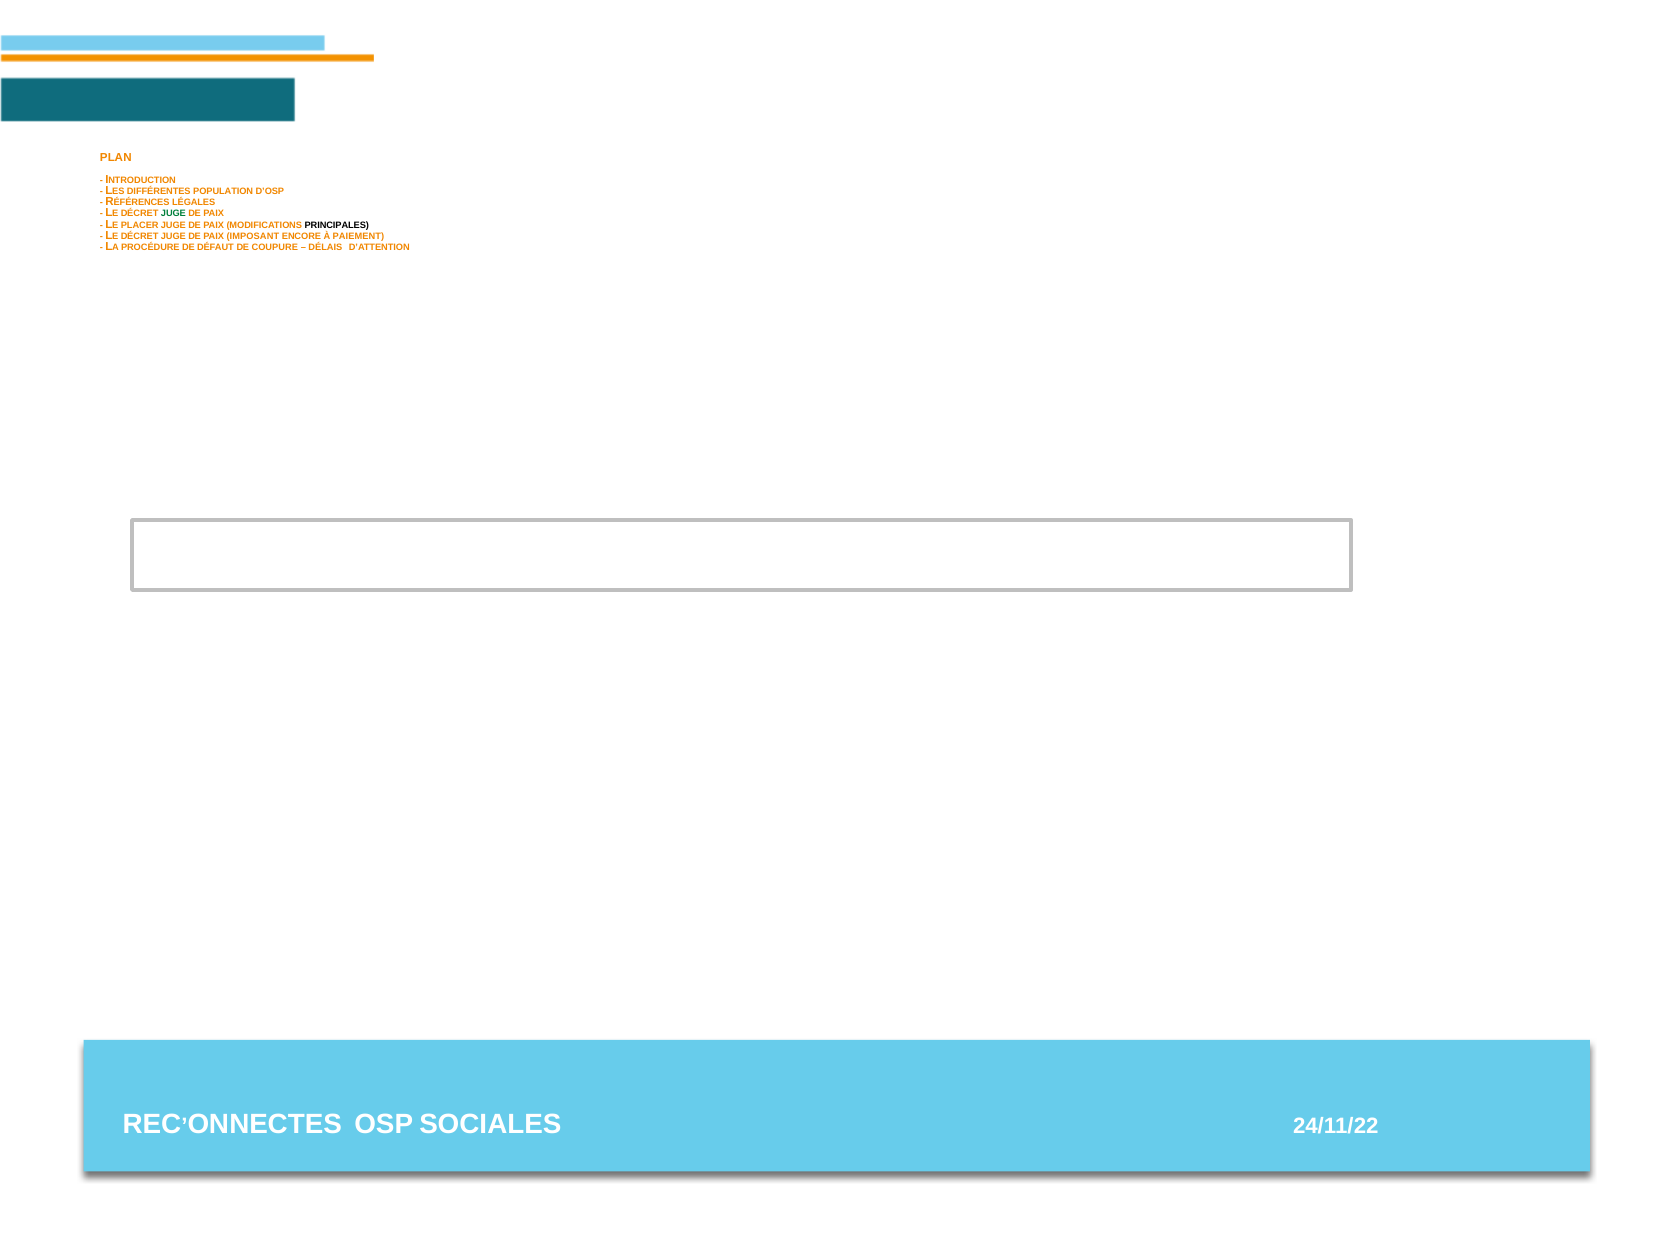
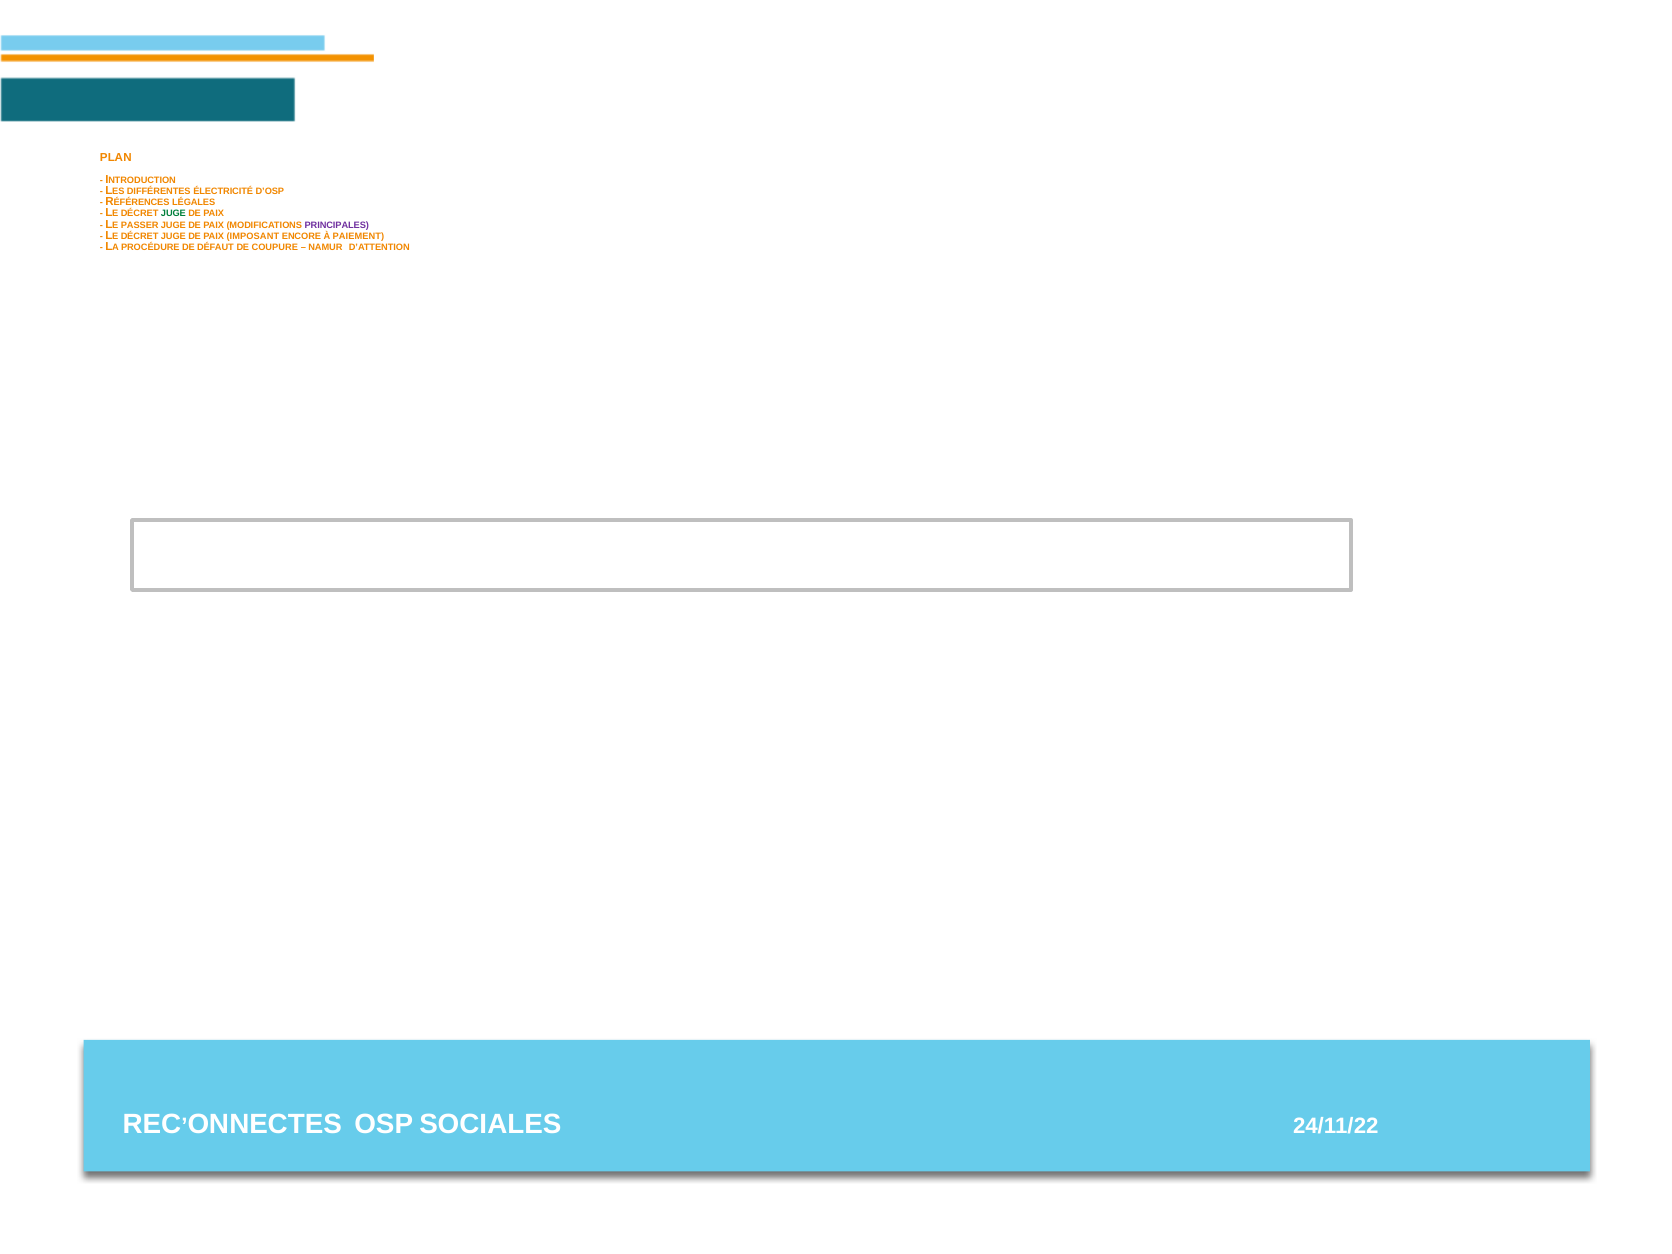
POPULATION: POPULATION -> ÉLECTRICITÉ (223, 192)
PLACER: PLACER -> PASSER (140, 225)
PRINCIPALES colour: black -> purple (337, 225)
DÉLAIS: DÉLAIS -> NAMUR (325, 247)
